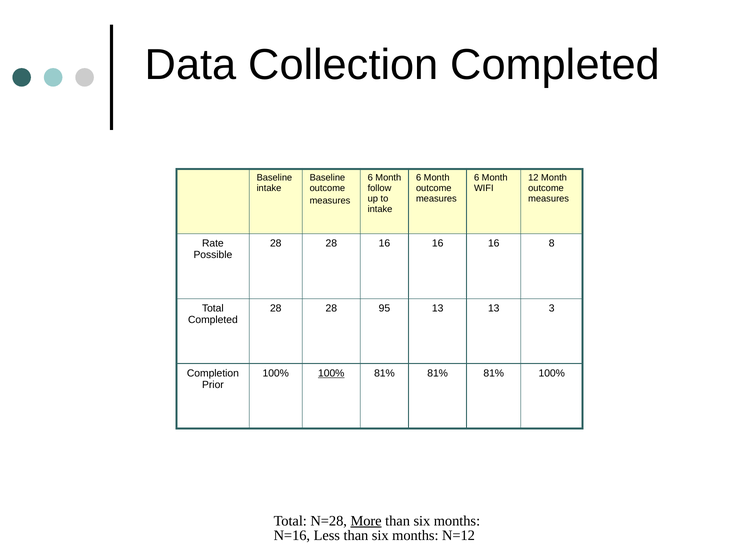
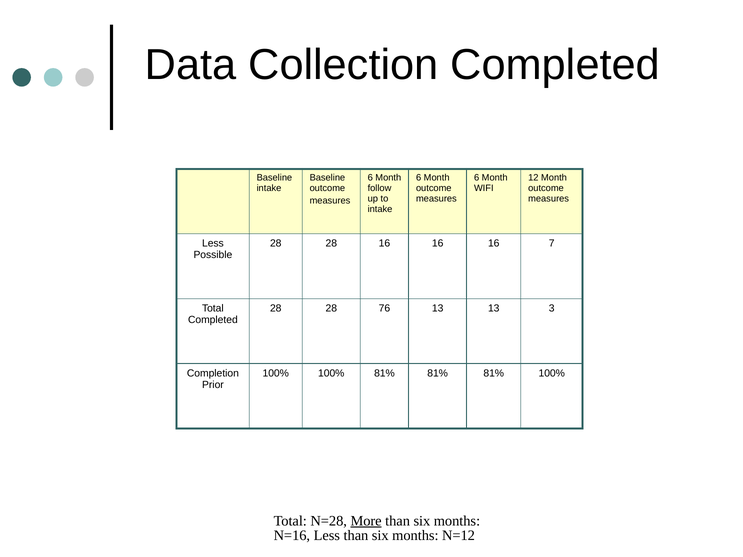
Rate: Rate -> Less (213, 243)
8: 8 -> 7 (552, 243)
95: 95 -> 76 (384, 308)
100% underline: present -> none (331, 373)
